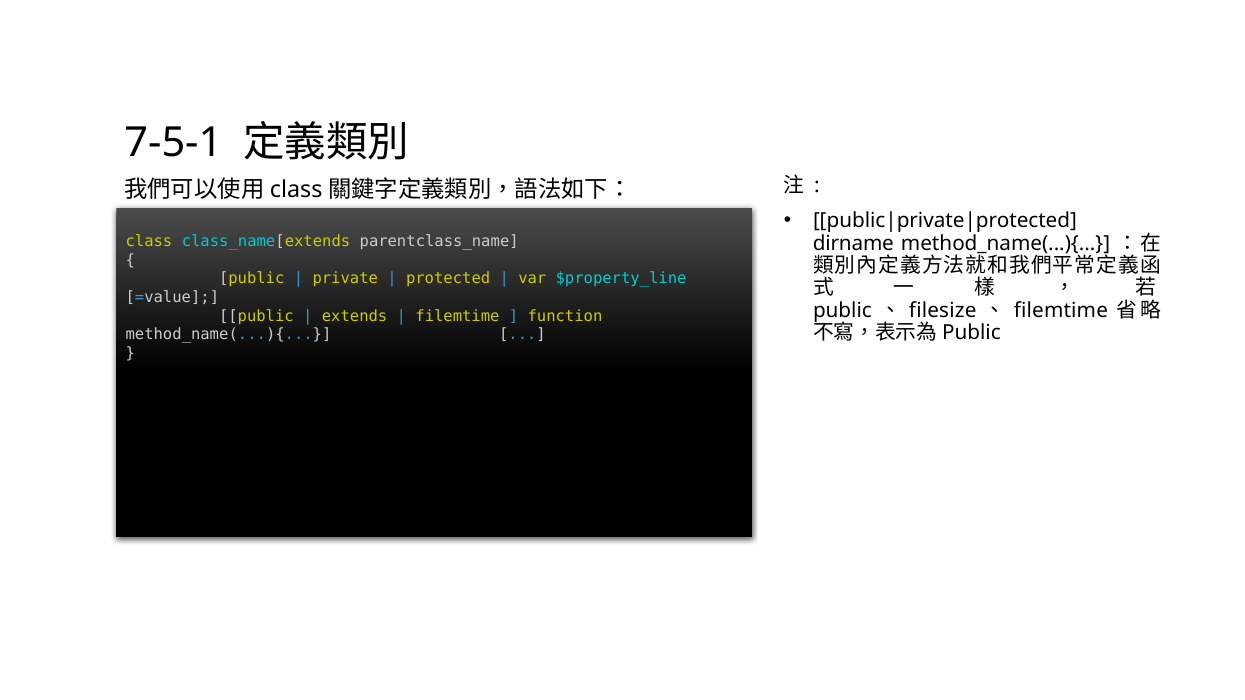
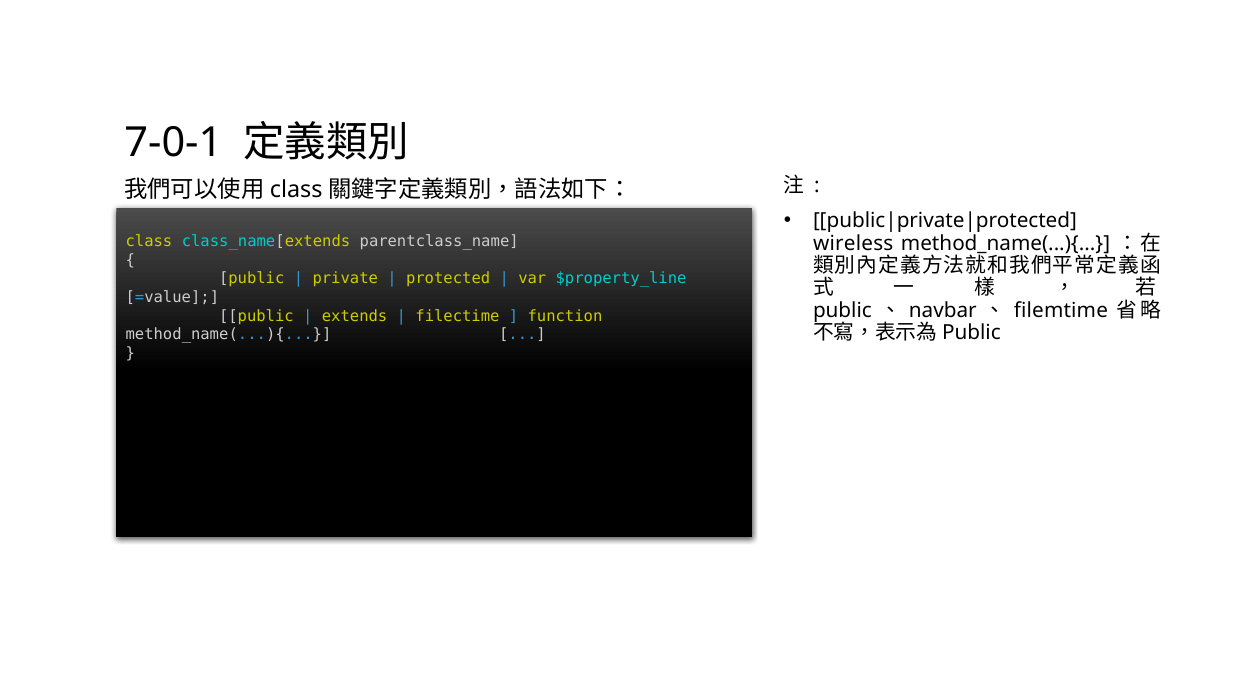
7-5-1: 7-5-1 -> 7-0-1 (173, 143)
dirname: dirname -> wireless (853, 243)
filesize: filesize -> navbar (943, 311)
filemtime: filemtime -> filectime (457, 316)
